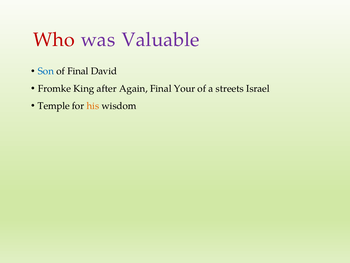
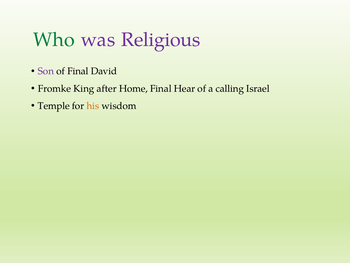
Who colour: red -> green (54, 40)
Valuable: Valuable -> Religious (161, 40)
Son colour: blue -> purple (46, 71)
Again: Again -> Home (133, 88)
Your: Your -> Hear (185, 88)
streets: streets -> calling (230, 88)
